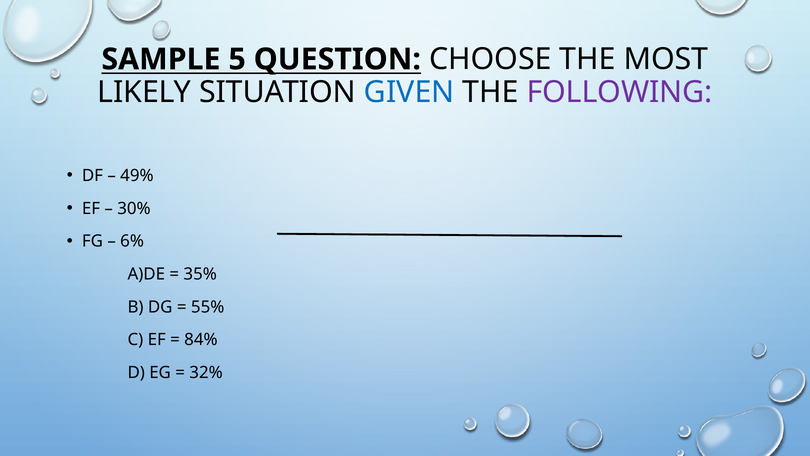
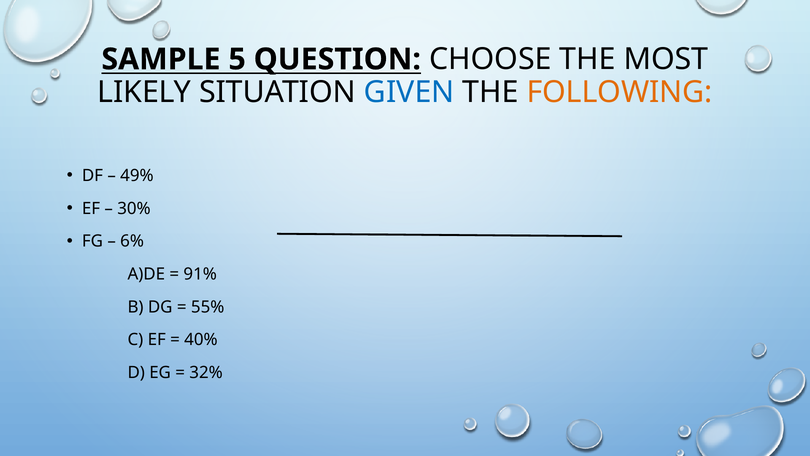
FOLLOWING colour: purple -> orange (620, 92)
35%: 35% -> 91% (200, 274)
84%: 84% -> 40% (201, 340)
